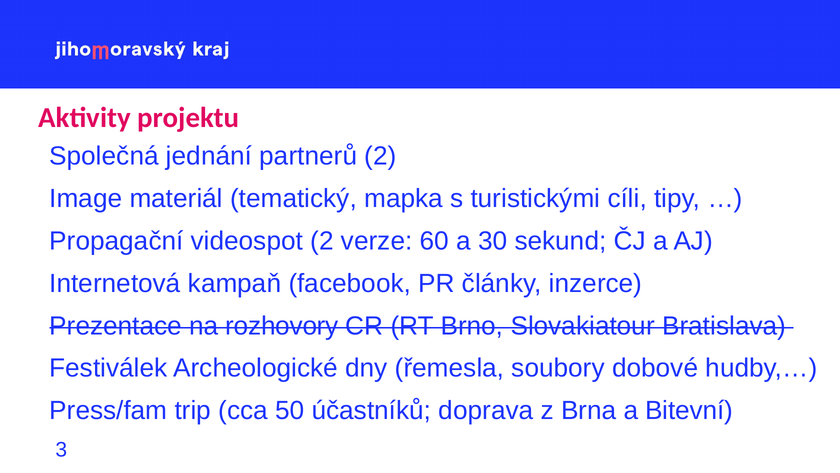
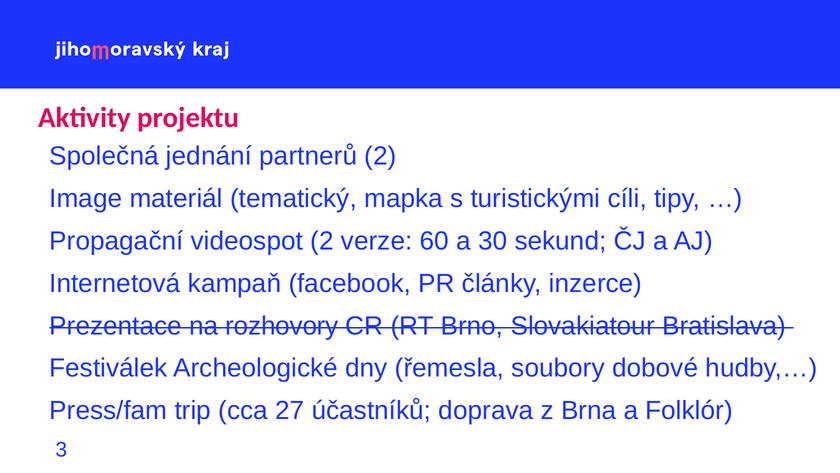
50: 50 -> 27 (290, 410)
Bitevní: Bitevní -> Folklór (689, 410)
